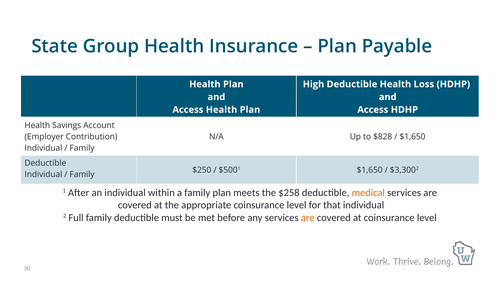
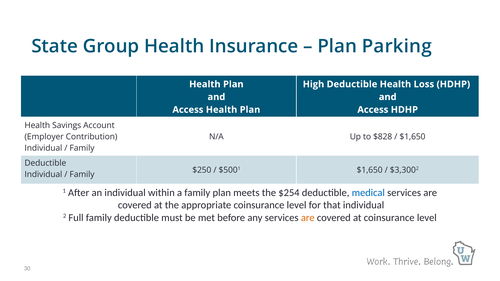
Payable: Payable -> Parking (397, 46)
$258: $258 -> $254 (289, 193)
medical colour: orange -> blue (368, 193)
